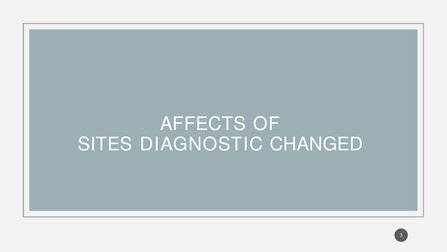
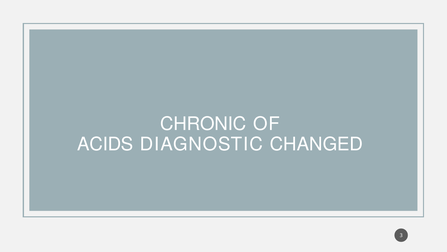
AFFECTS: AFFECTS -> CHRONIC (203, 124)
SITES: SITES -> ACIDS (105, 144)
